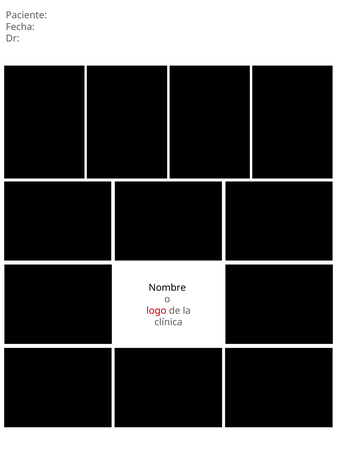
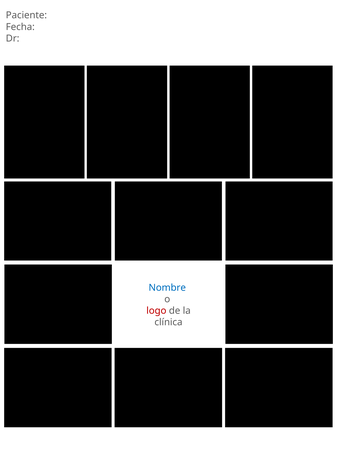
Nombre colour: black -> blue (167, 288)
